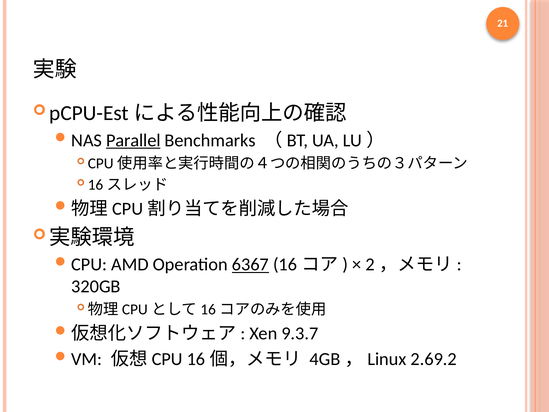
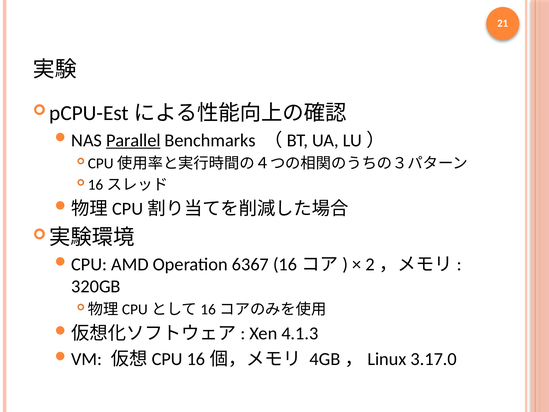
6367 underline: present -> none (250, 264)
9.3.7: 9.3.7 -> 4.1.3 (300, 333)
2.69.2: 2.69.2 -> 3.17.0 (434, 359)
